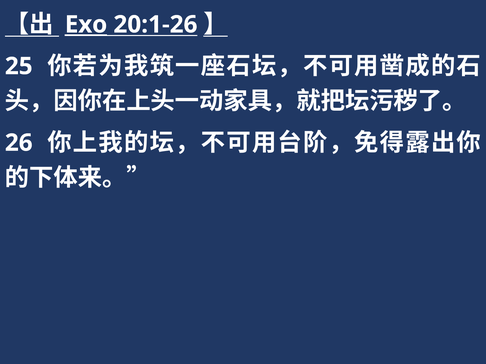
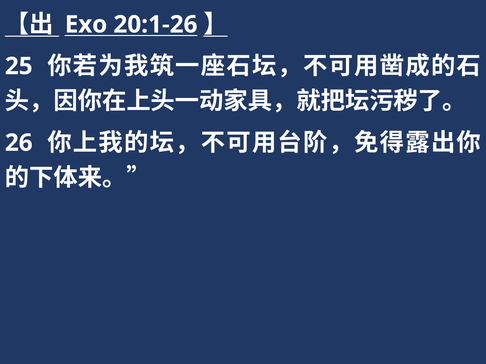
Exo underline: present -> none (86, 25)
